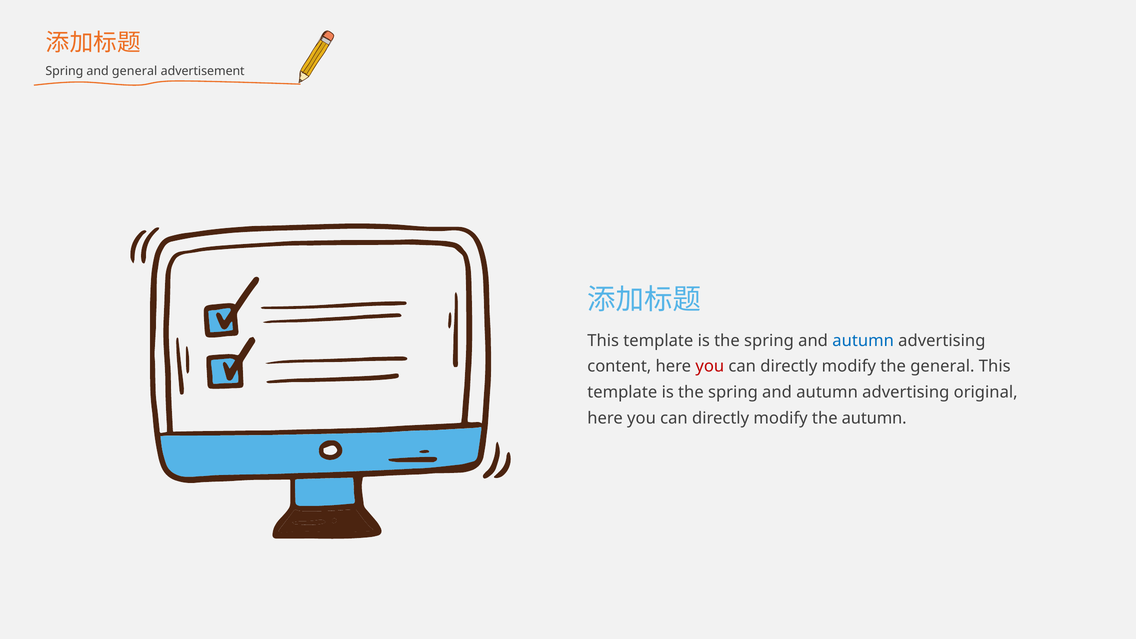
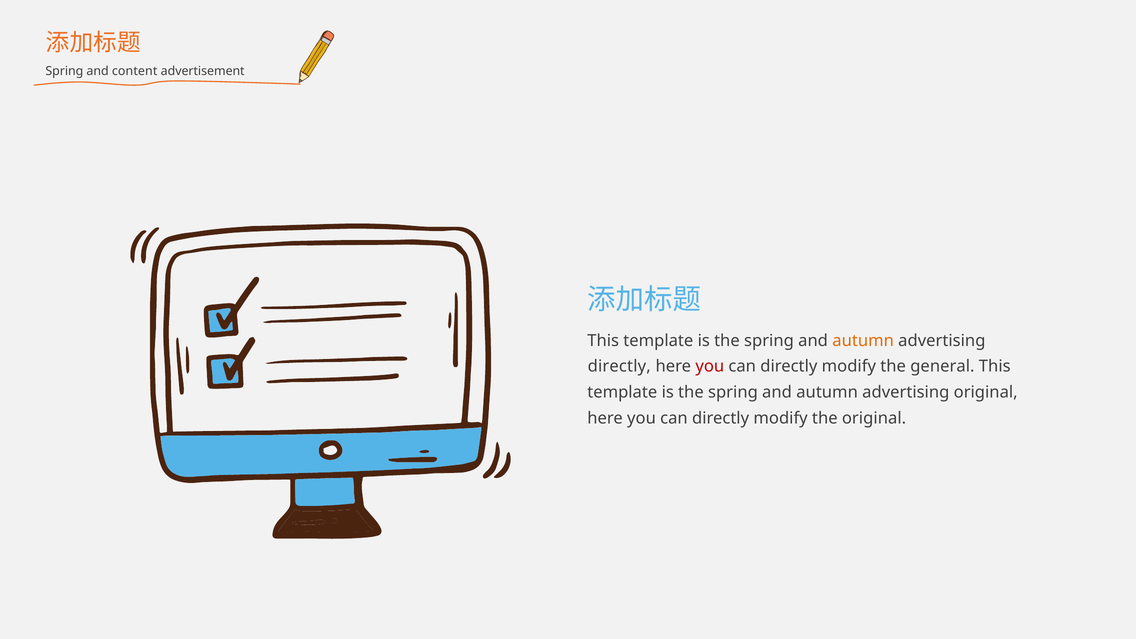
and general: general -> content (135, 71)
autumn colour: blue -> orange (863, 341)
content: content -> directly (619, 367)
the autumn: autumn -> original (874, 418)
